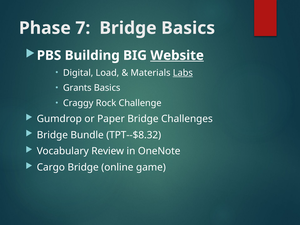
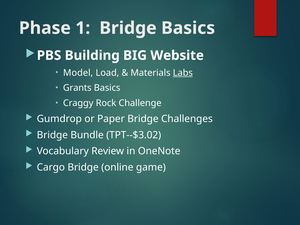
7: 7 -> 1 (83, 28)
Website underline: present -> none (177, 55)
Digital: Digital -> Model (78, 73)
TPT--$8.32: TPT--$8.32 -> TPT--$3.02 (134, 135)
